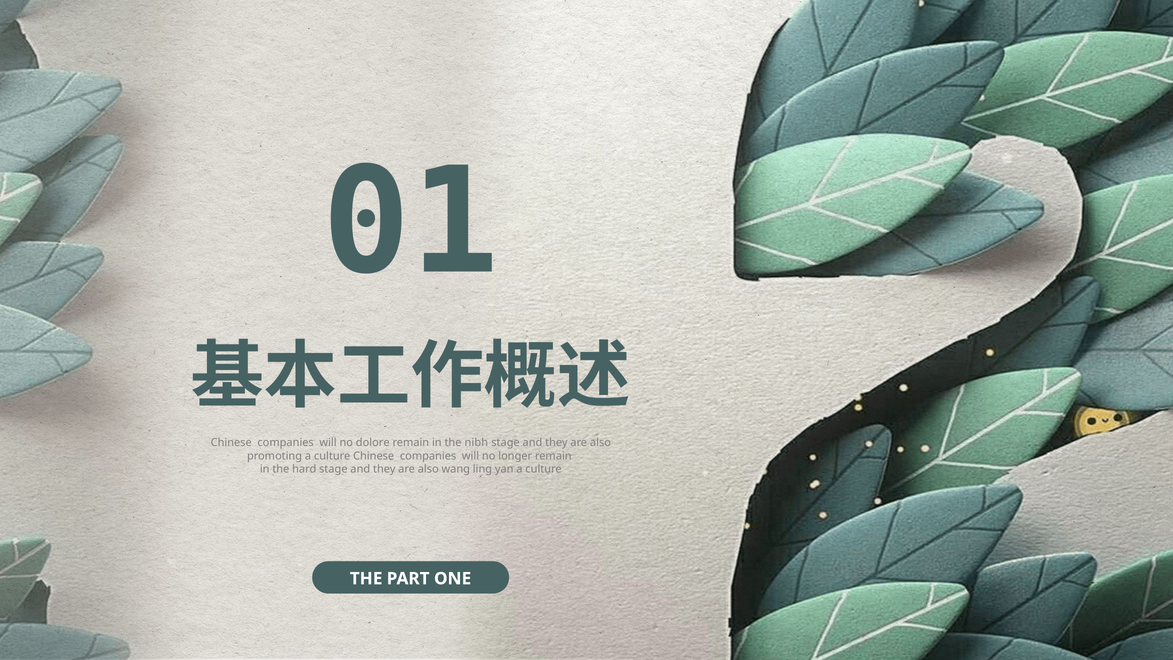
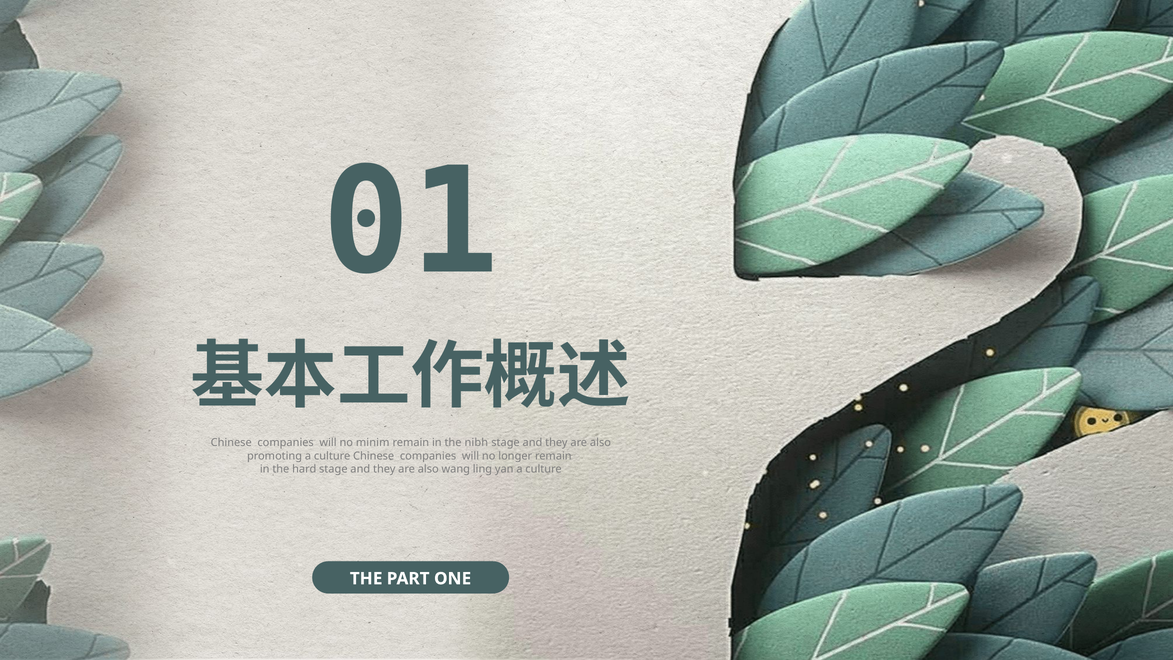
dolore: dolore -> minim (373, 443)
